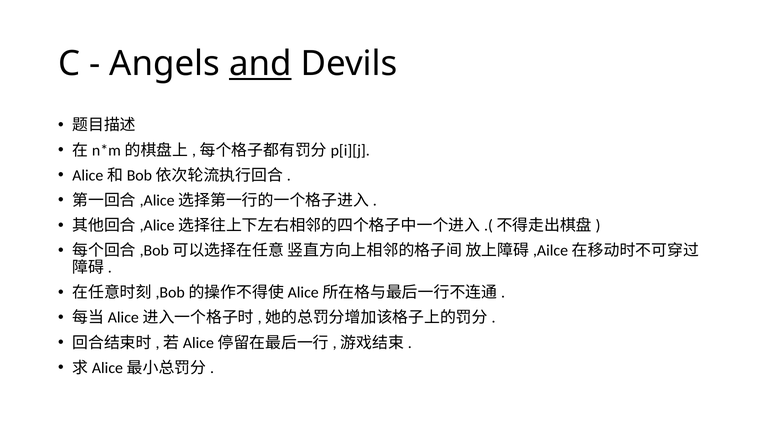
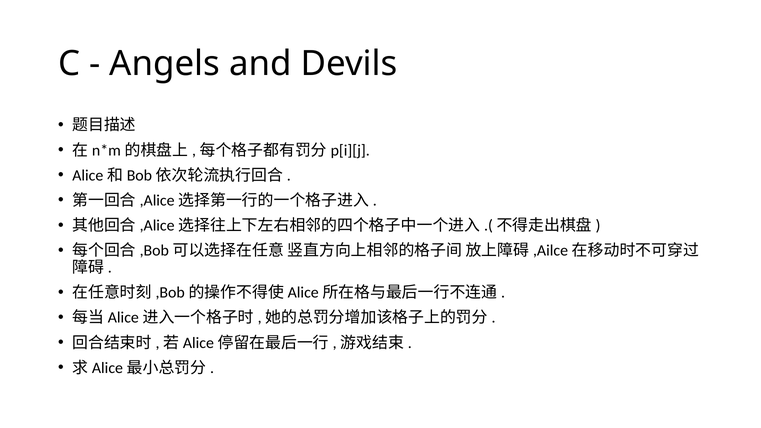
and underline: present -> none (260, 64)
